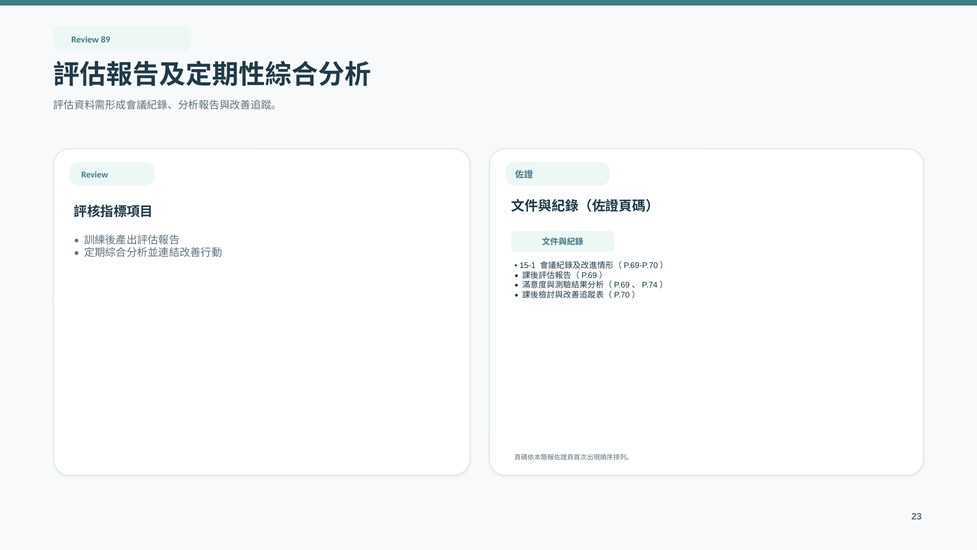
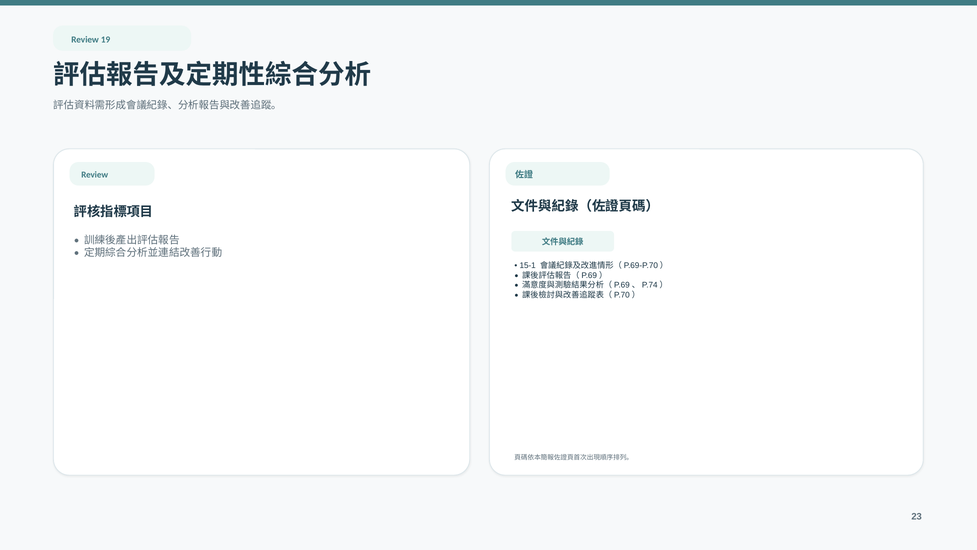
89: 89 -> 19 (106, 40)
